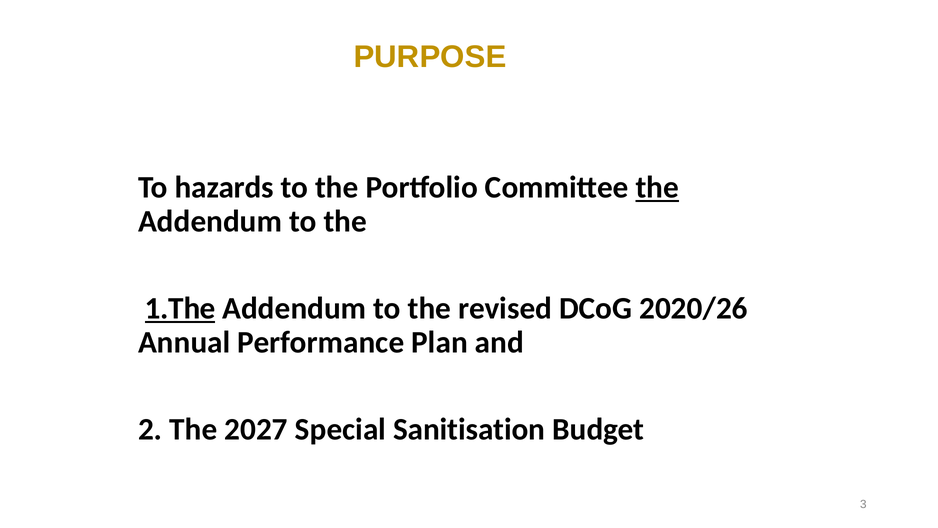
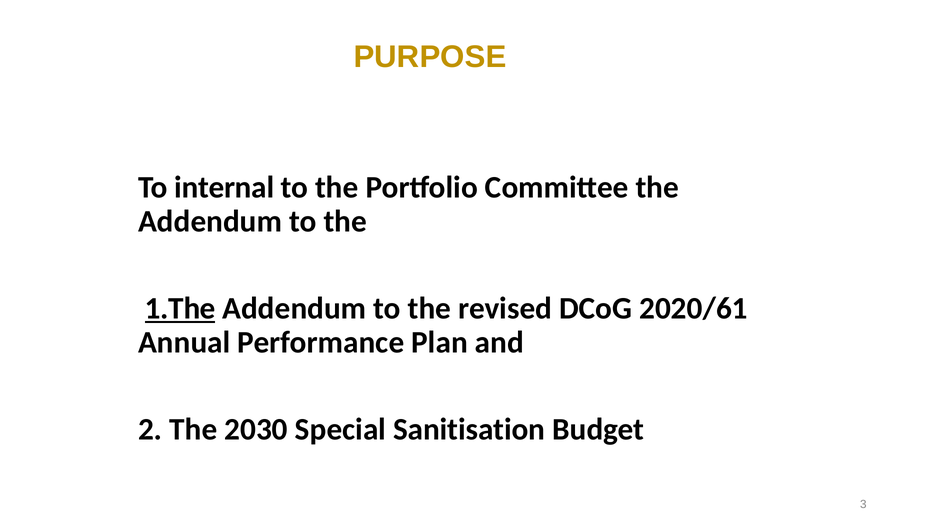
hazards: hazards -> internal (224, 187)
the underline: present -> none (657, 187)
2020/26: 2020/26 -> 2020/61 (693, 308)
2027: 2027 -> 2030 (256, 429)
